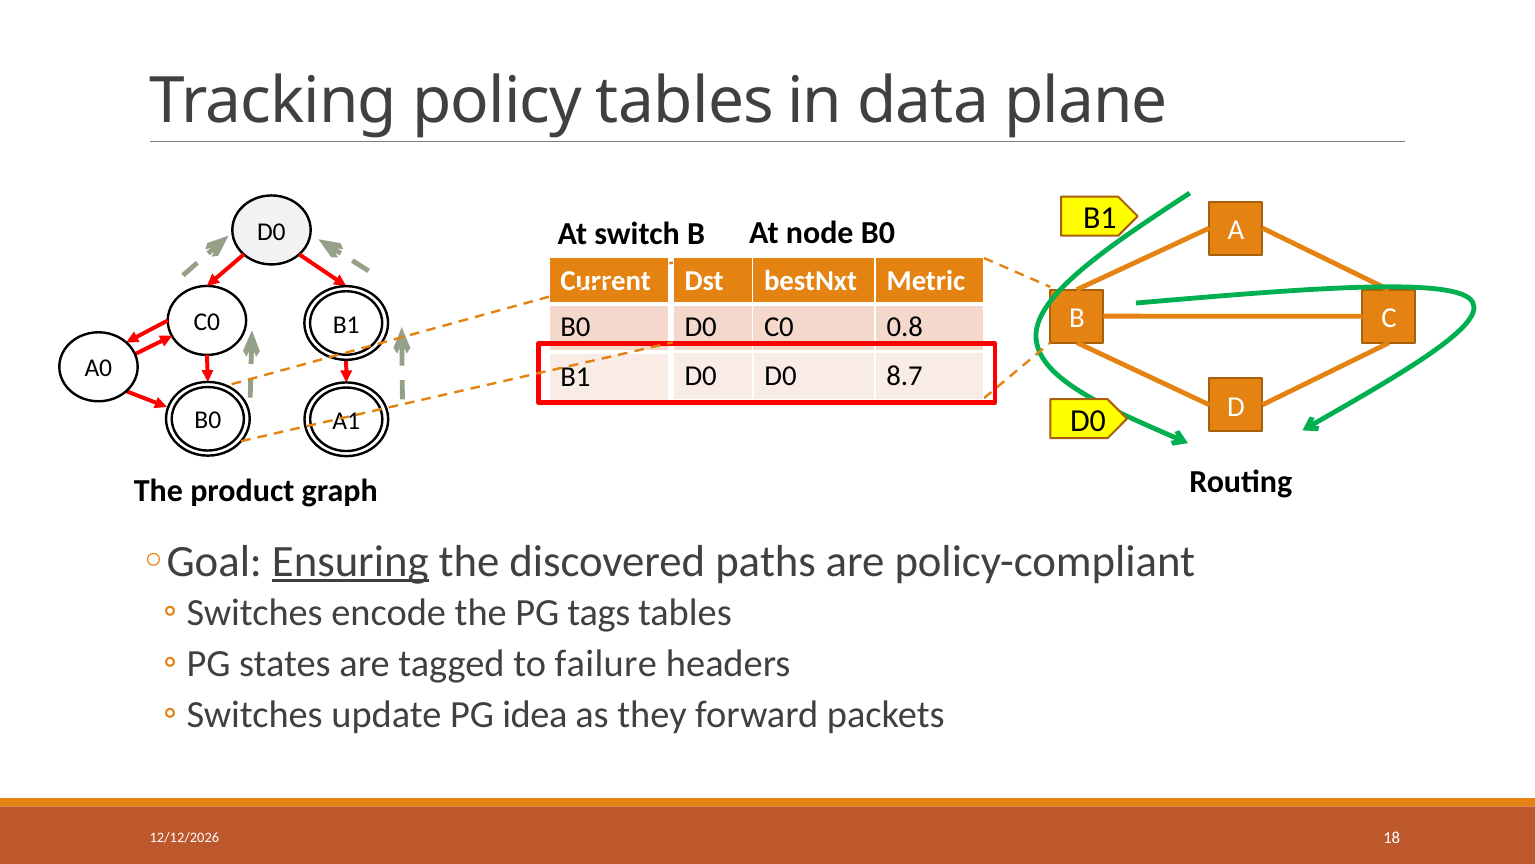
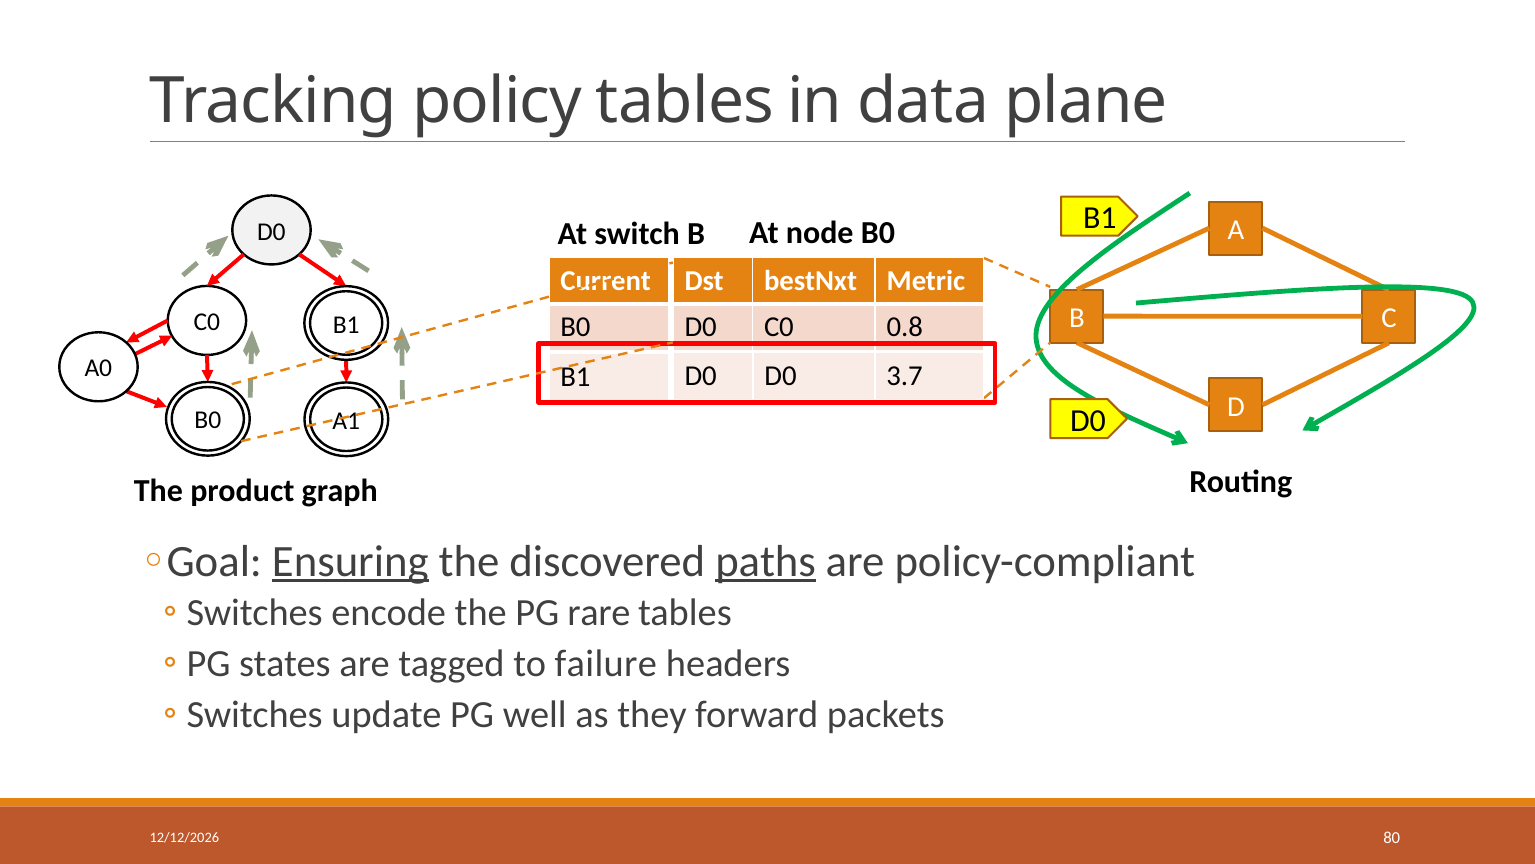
8.7: 8.7 -> 3.7 (905, 376)
paths underline: none -> present (766, 561)
tags: tags -> rare (599, 612)
idea: idea -> well (535, 714)
18: 18 -> 80 (1392, 837)
